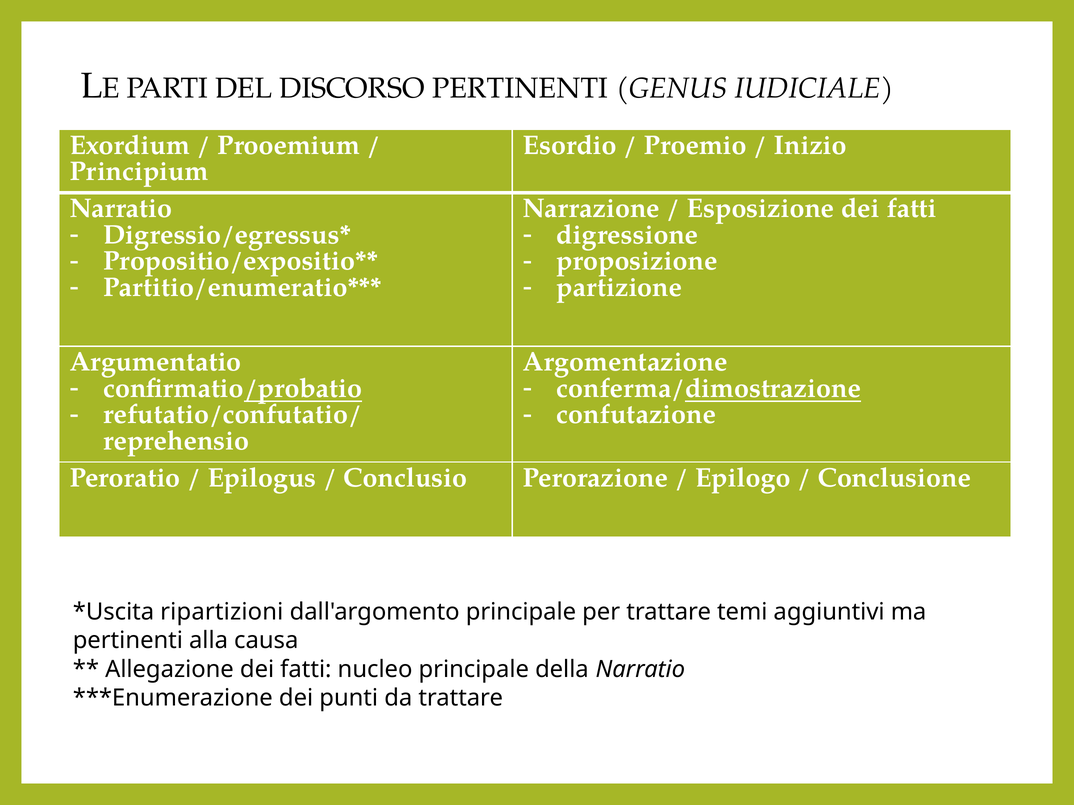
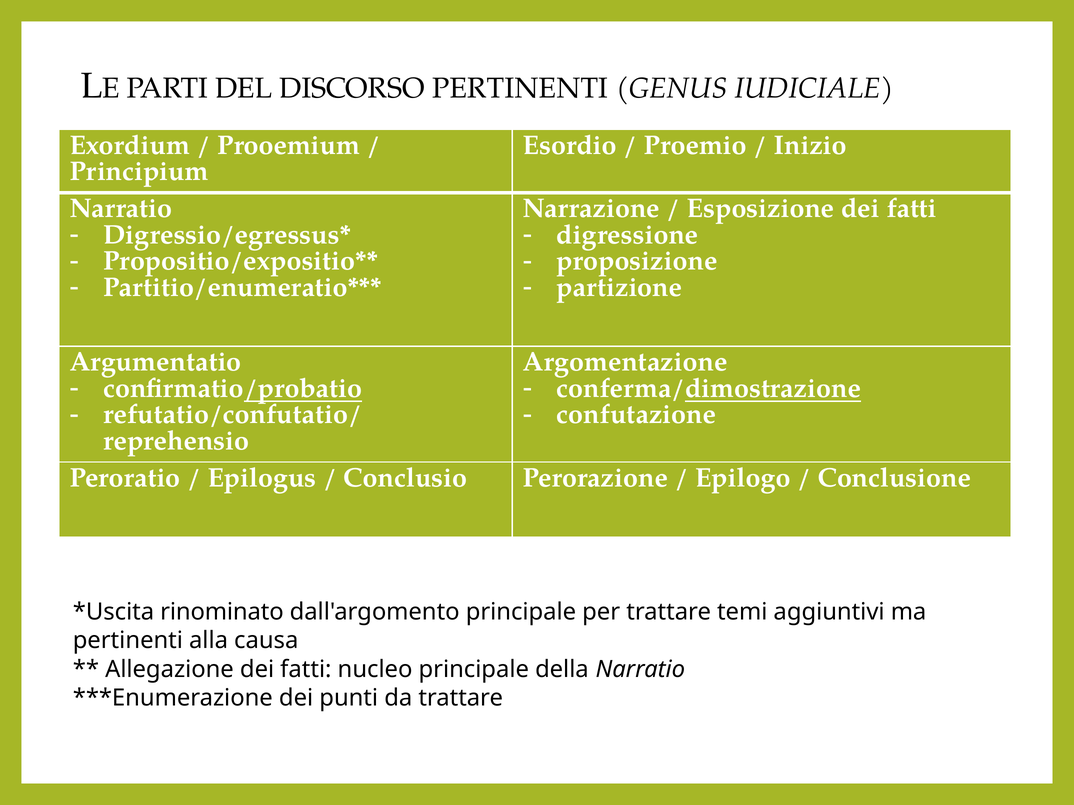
ripartizioni: ripartizioni -> rinominato (222, 612)
